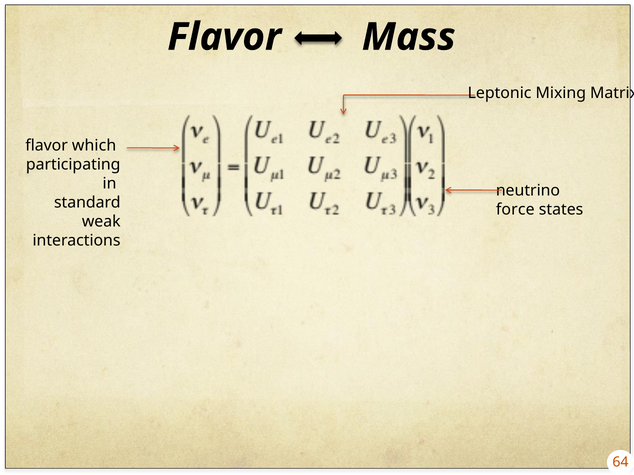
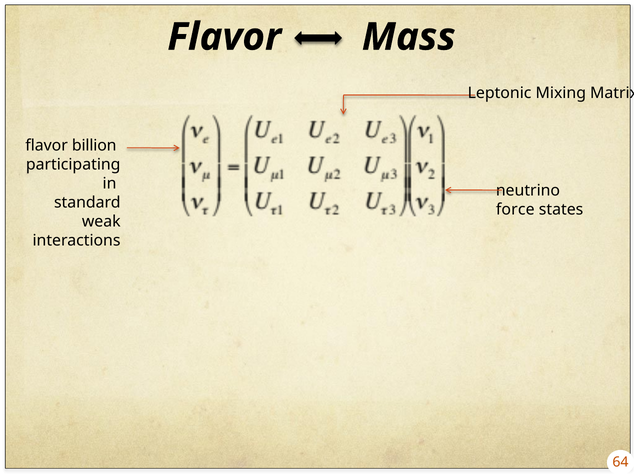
which: which -> billion (94, 146)
